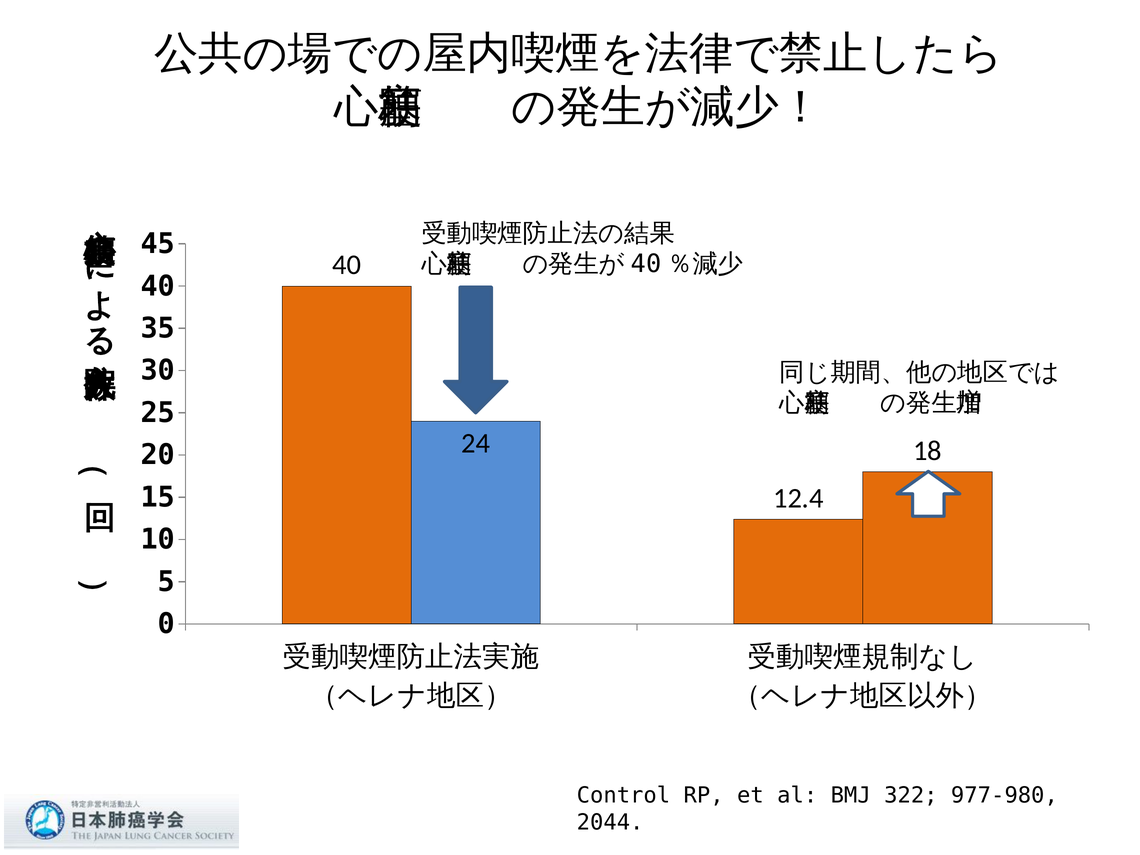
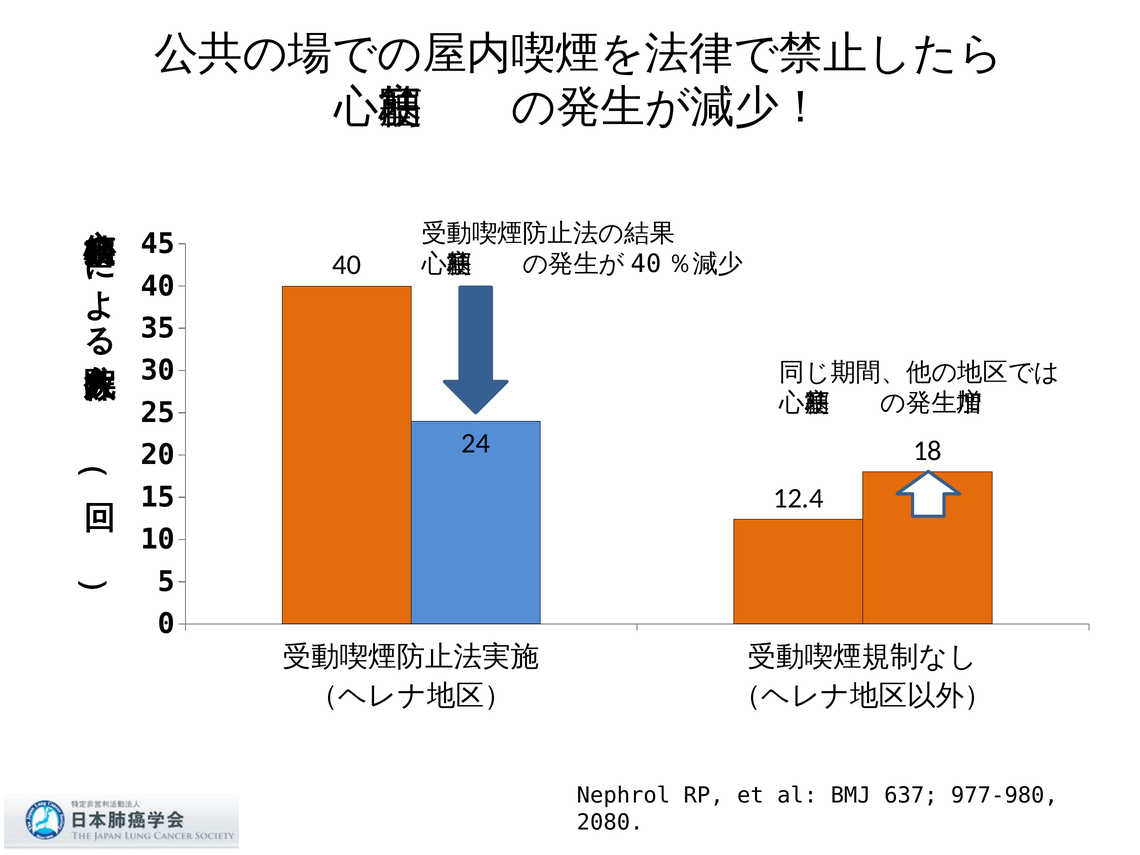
Control: Control -> Nephrol (623, 796)
322: 322 -> 637 (911, 796)
2044: 2044 -> 2080 (610, 822)
